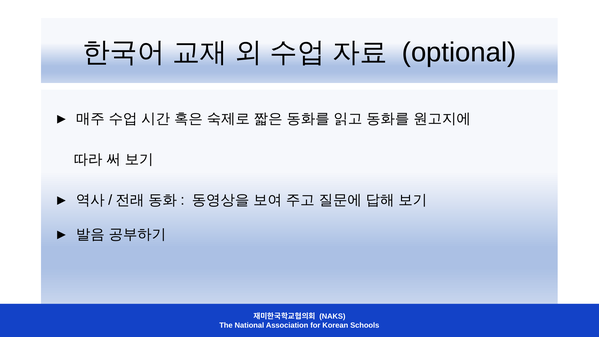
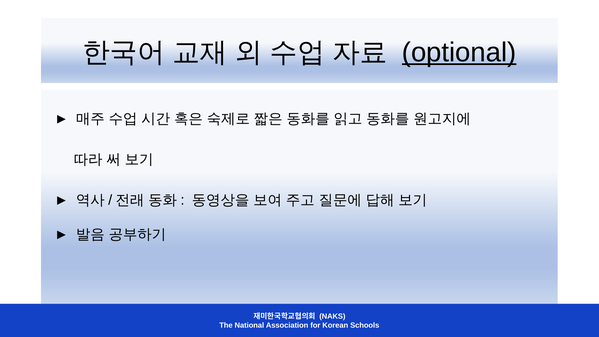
optional underline: none -> present (459, 52)
